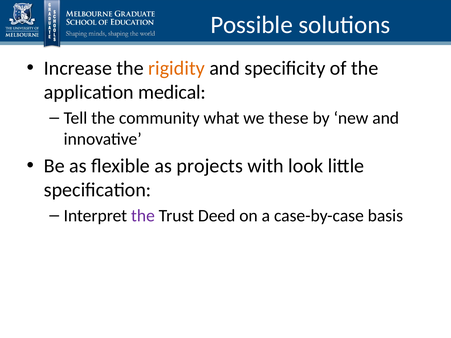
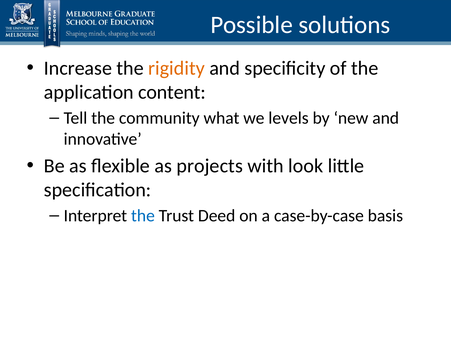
medical: medical -> content (172, 92)
these: these -> levels (289, 118)
the colour: purple -> blue (143, 216)
